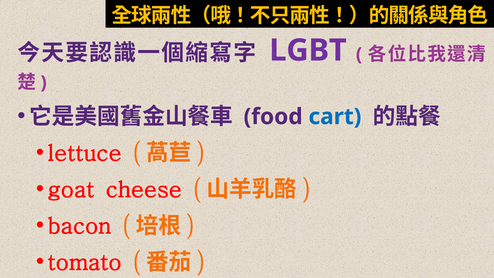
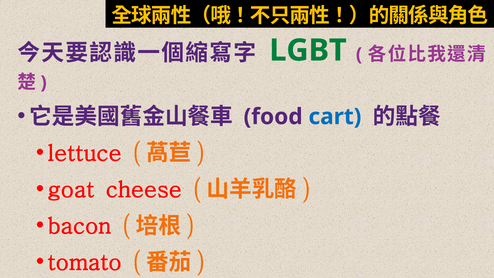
LGBT colour: purple -> green (308, 50)
